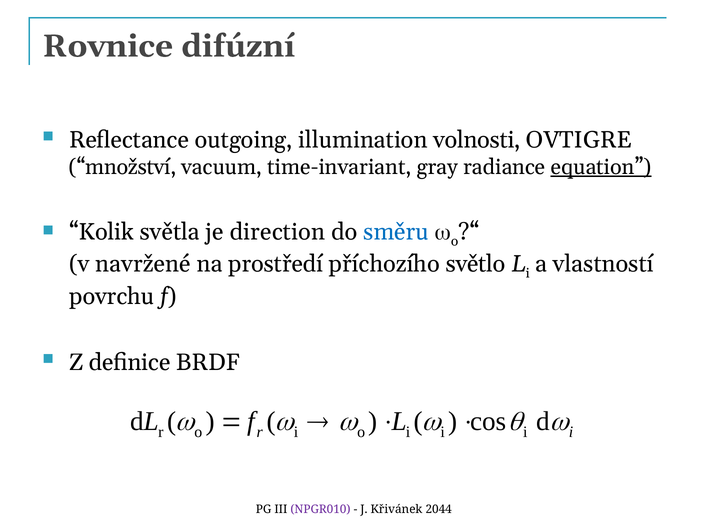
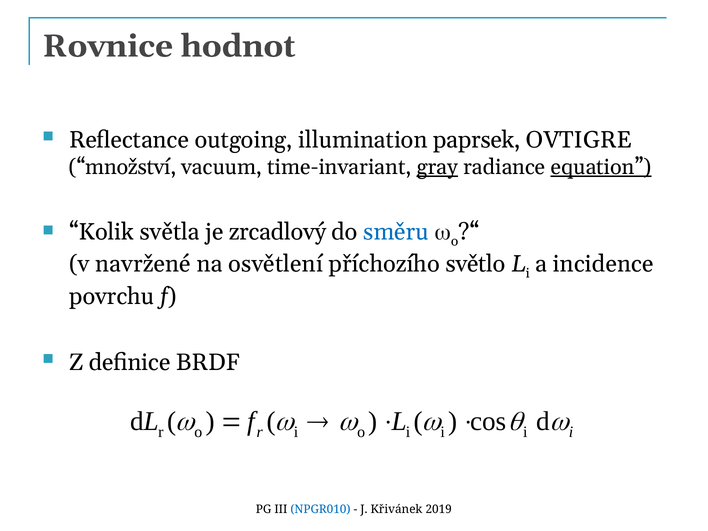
difúzní: difúzní -> hodnot (238, 46)
volnosti: volnosti -> paprsek (477, 140)
gray underline: none -> present (437, 167)
direction: direction -> zrcadlový (278, 232)
prostředí: prostředí -> osvětlení (276, 264)
vlastností: vlastností -> incidence (603, 264)
NPGR010 colour: purple -> blue (320, 509)
2044: 2044 -> 2019 (439, 509)
